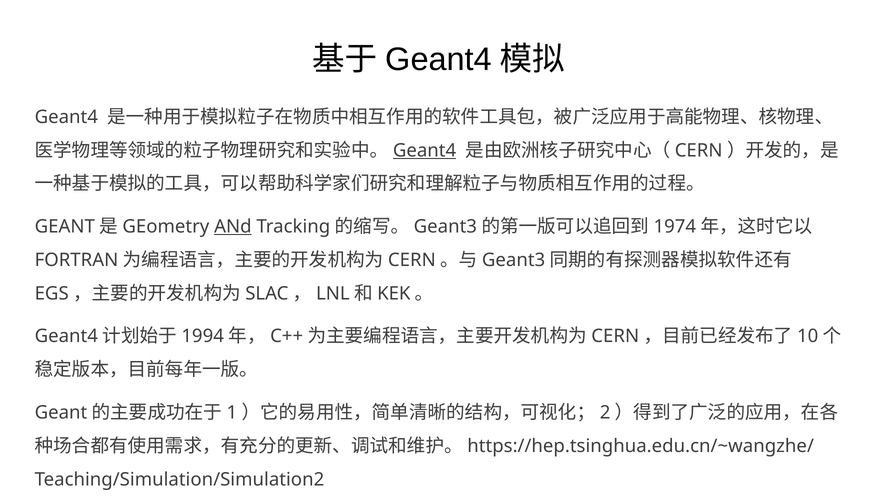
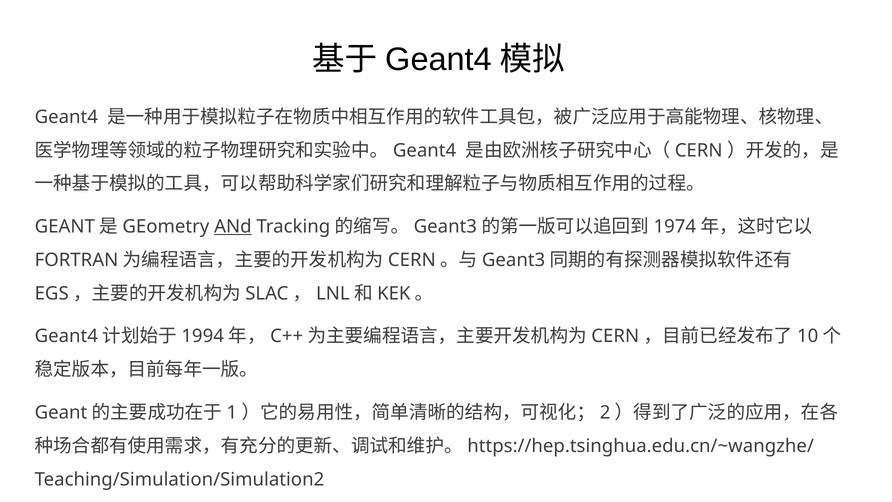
Geant4 underline: present -> none (425, 150)
